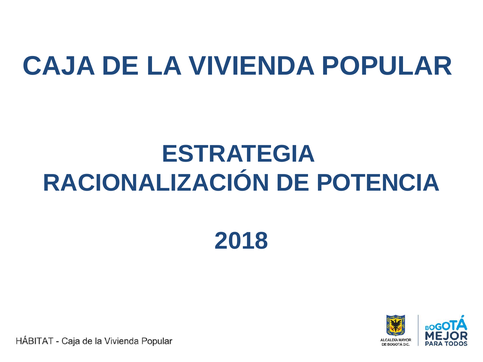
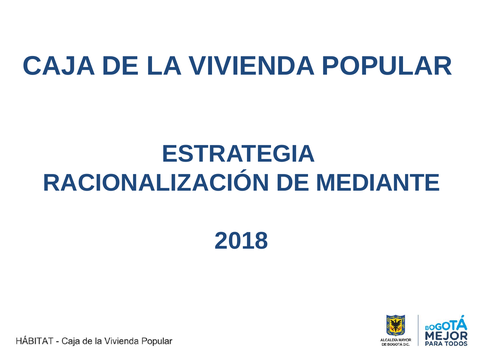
POTENCIA: POTENCIA -> MEDIANTE (378, 183)
